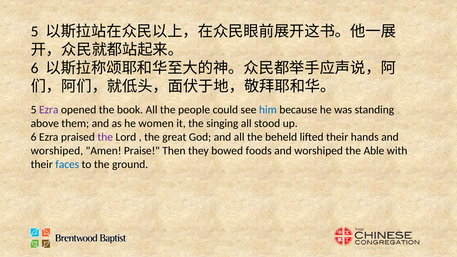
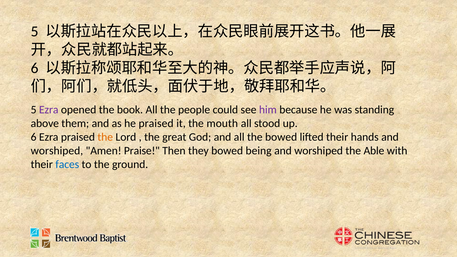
him colour: blue -> purple (268, 110)
he women: women -> praised (156, 123)
singing: singing -> mouth (222, 123)
the colour: purple -> orange (105, 137)
the beheld: beheld -> bowed (281, 137)
foods: foods -> being (259, 151)
